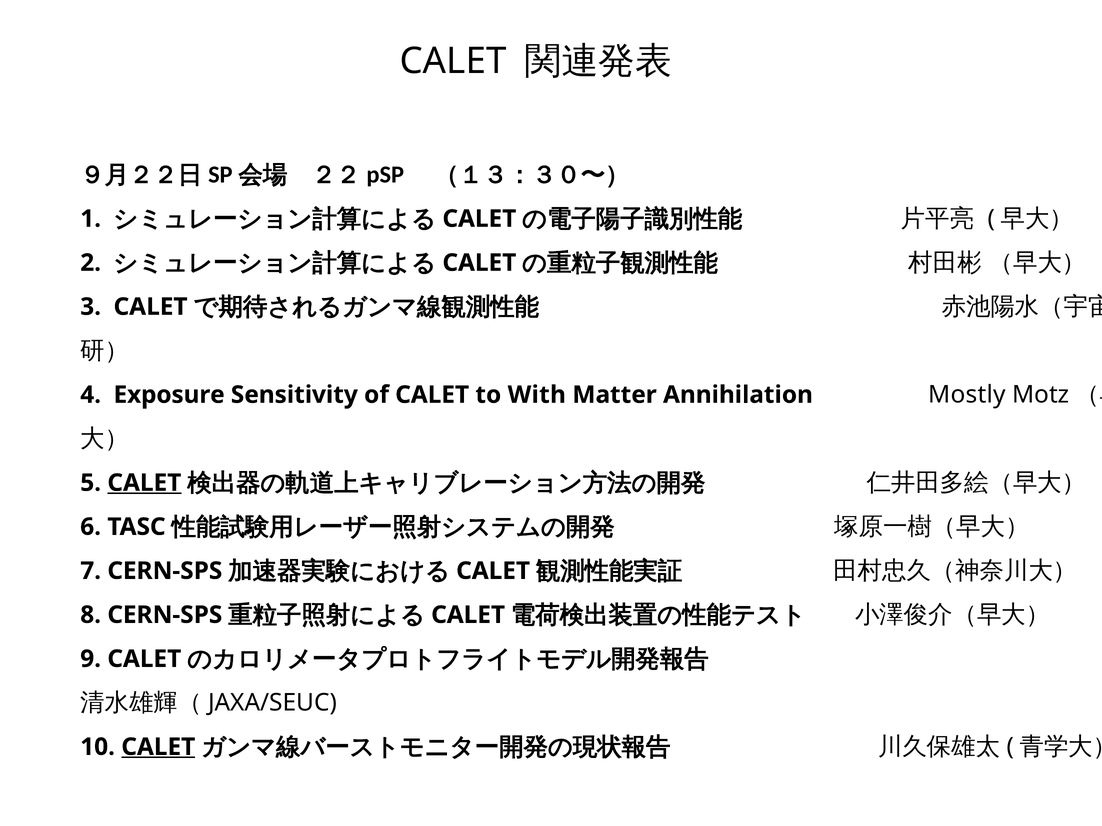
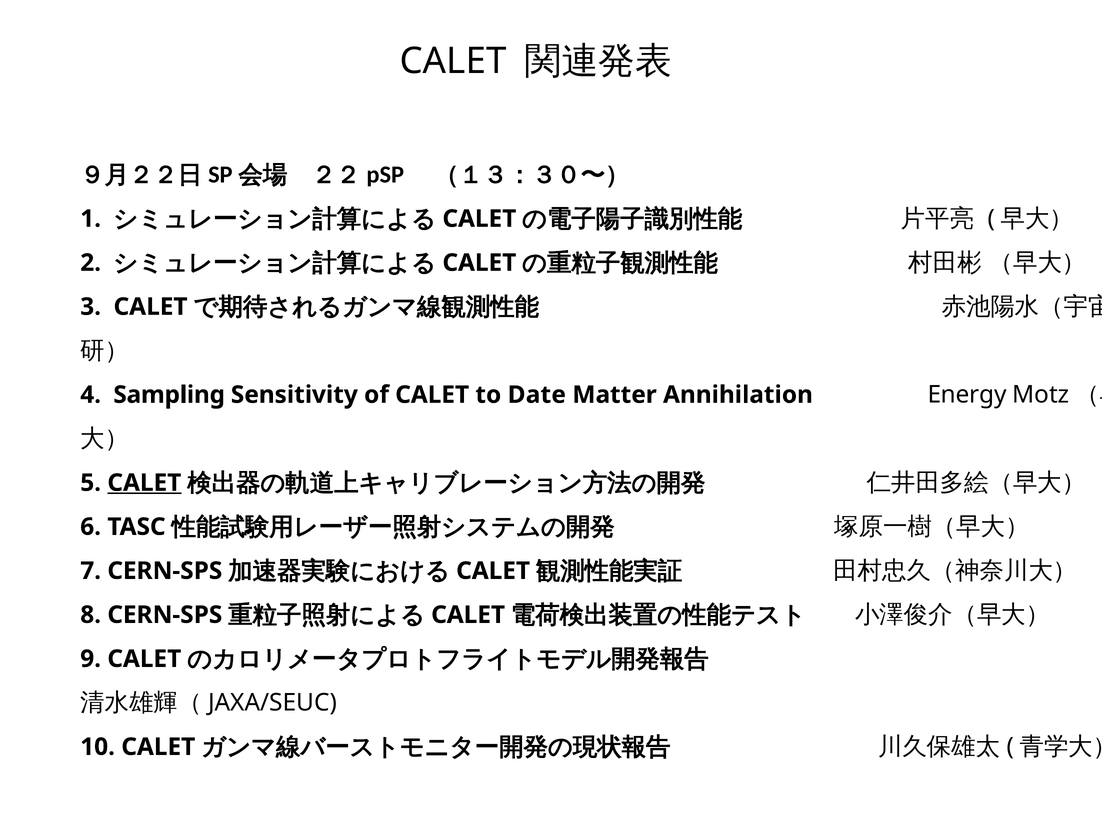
Exposure: Exposure -> Sampling (169, 395)
With: With -> Date (537, 395)
Mostly: Mostly -> Energy (967, 395)
CALET underline: present -> none (158, 747)
